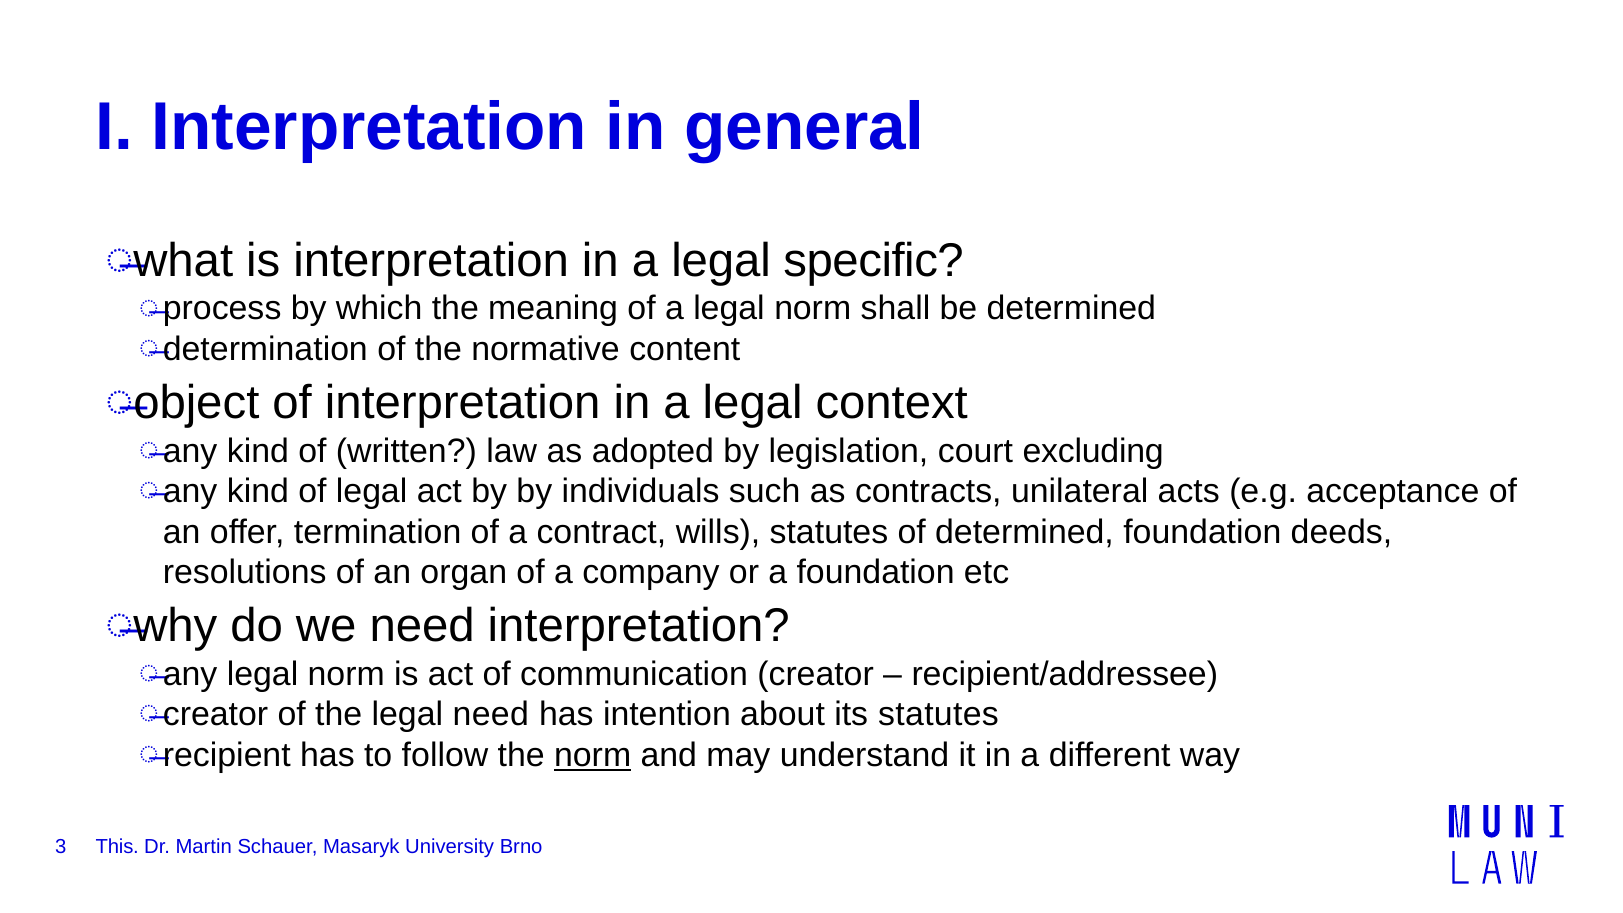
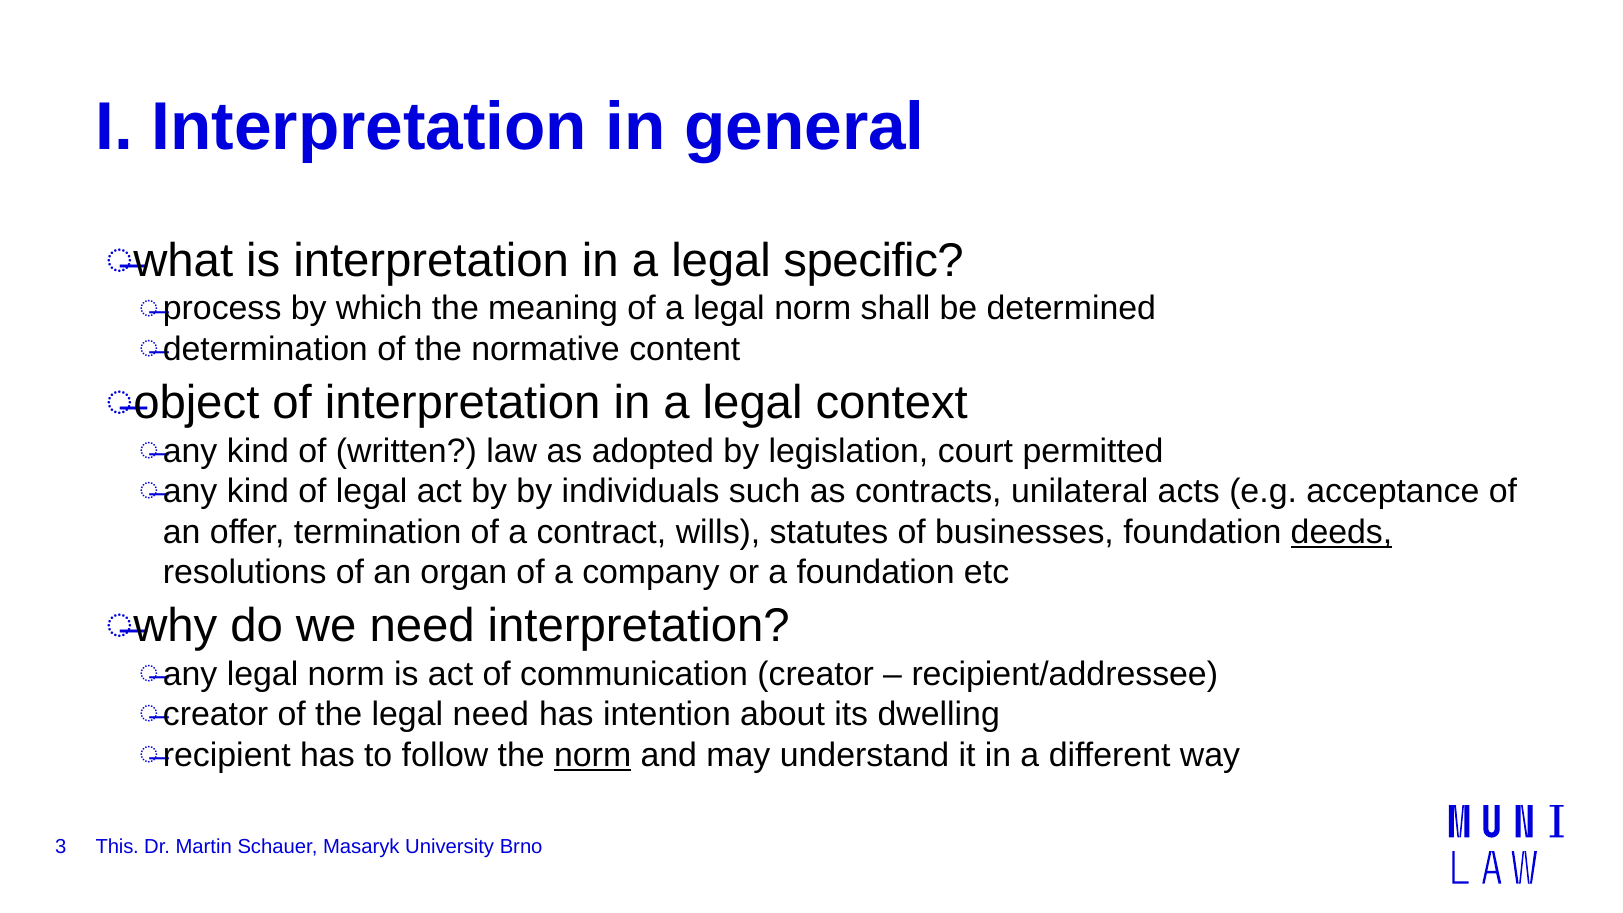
excluding: excluding -> permitted (1093, 451)
of determined: determined -> businesses (1025, 532)
deeds underline: none -> present (1341, 532)
its statutes: statutes -> dwelling (939, 715)
